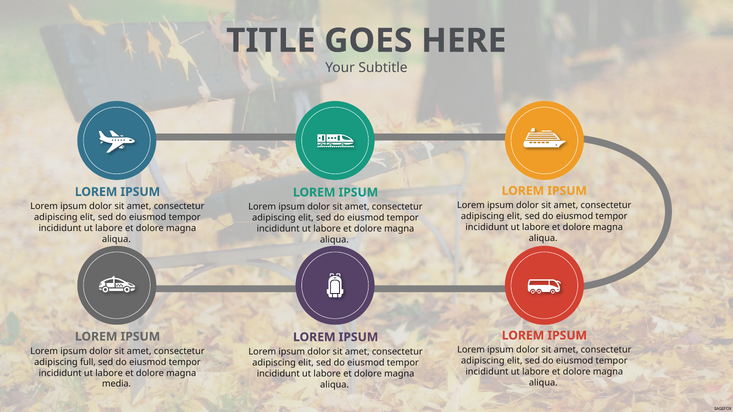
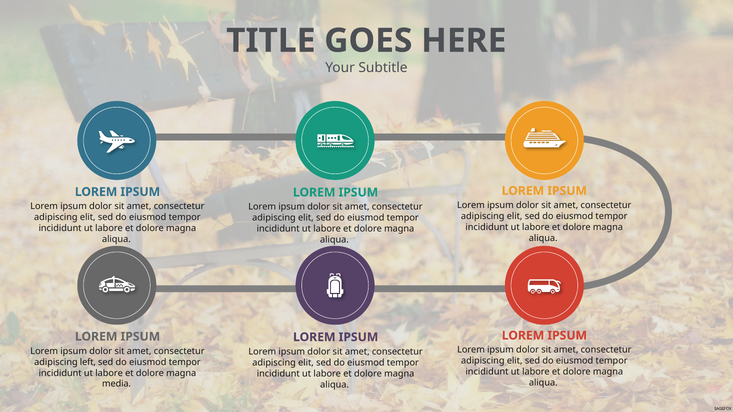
full: full -> left (88, 362)
